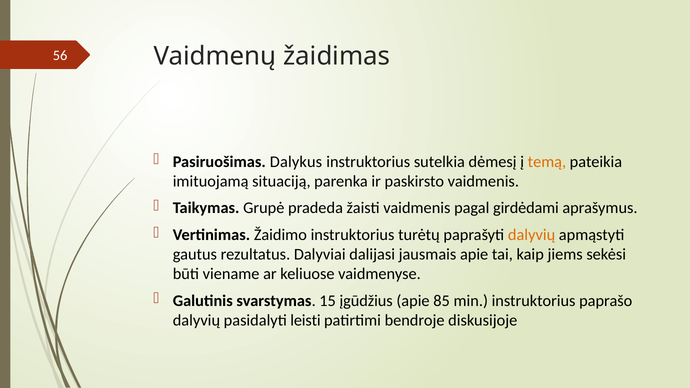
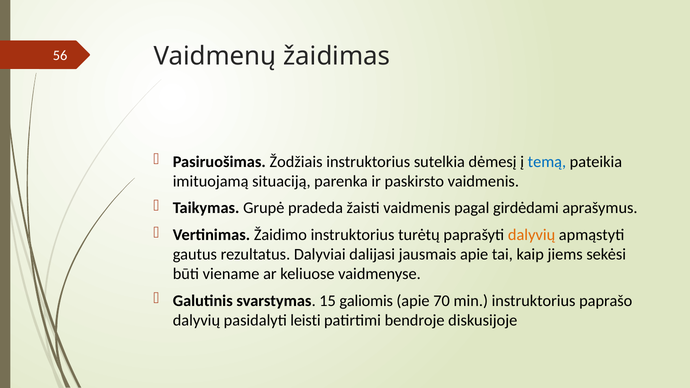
Dalykus: Dalykus -> Žodžiais (296, 162)
temą colour: orange -> blue (547, 162)
įgūdžius: įgūdžius -> galiomis (366, 301)
85: 85 -> 70 (442, 301)
